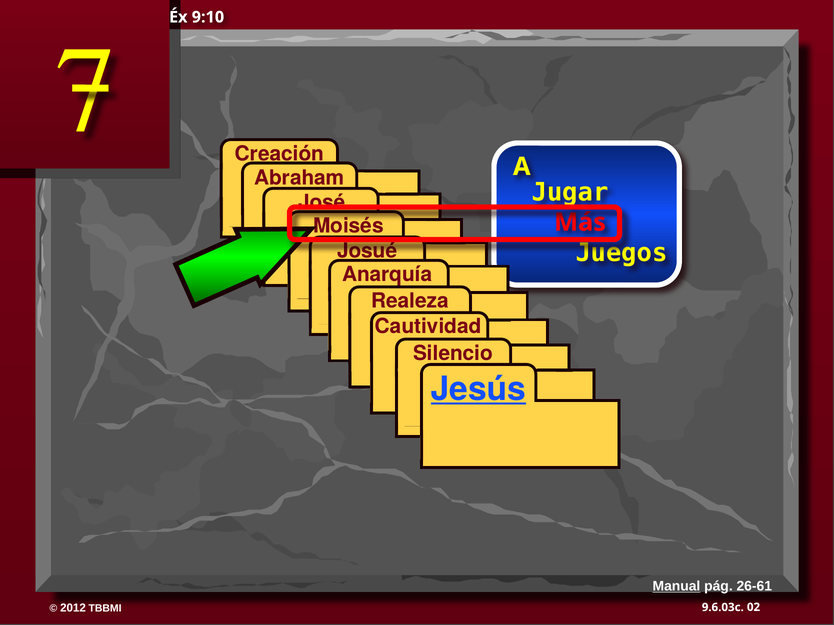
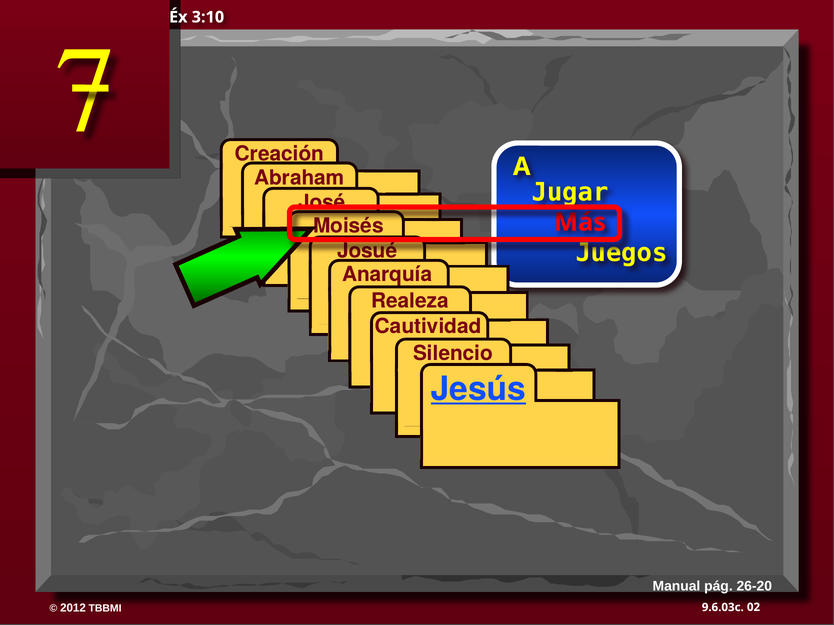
9:10: 9:10 -> 3:10 (208, 17)
Manual underline: present -> none (676, 587)
26-61: 26-61 -> 26-20 (754, 587)
